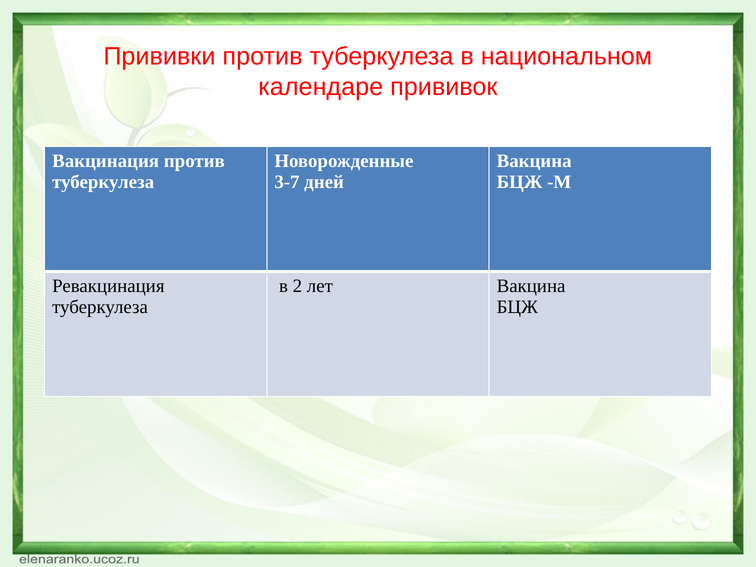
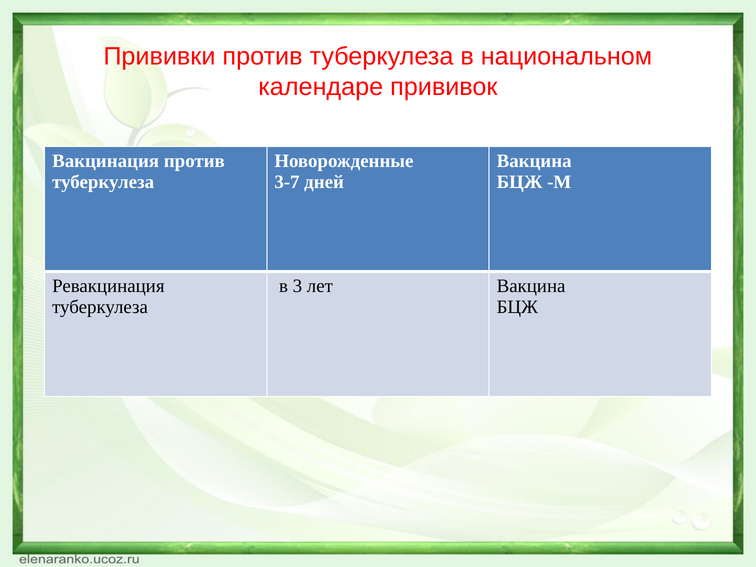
2: 2 -> 3 (297, 286)
